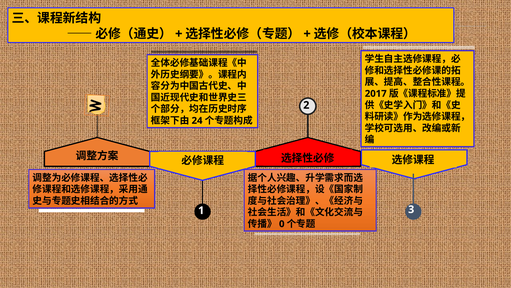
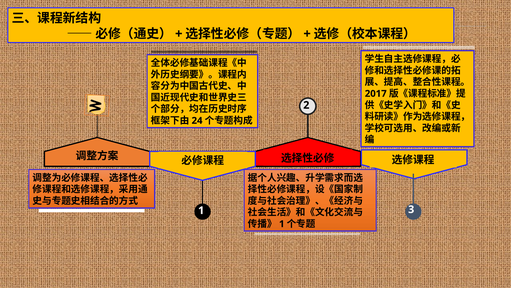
0: 0 -> 1 (282, 224)
